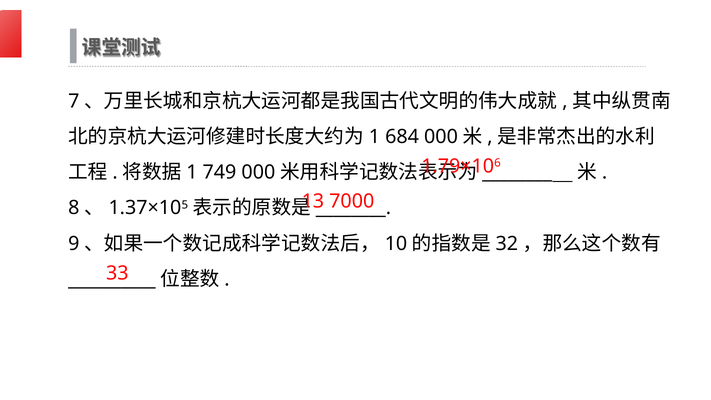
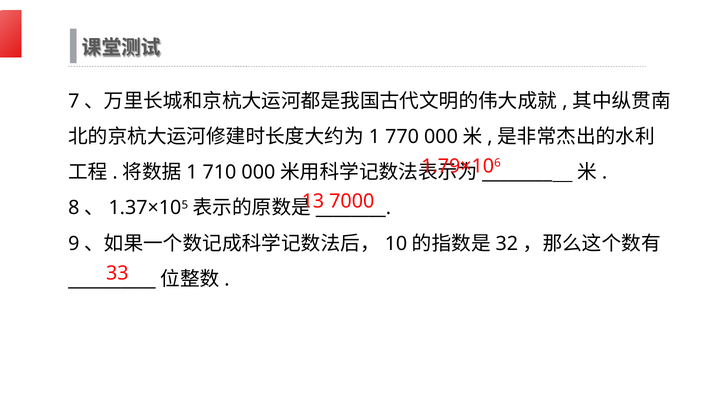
684: 684 -> 770 (402, 137)
749: 749 -> 710 (219, 172)
